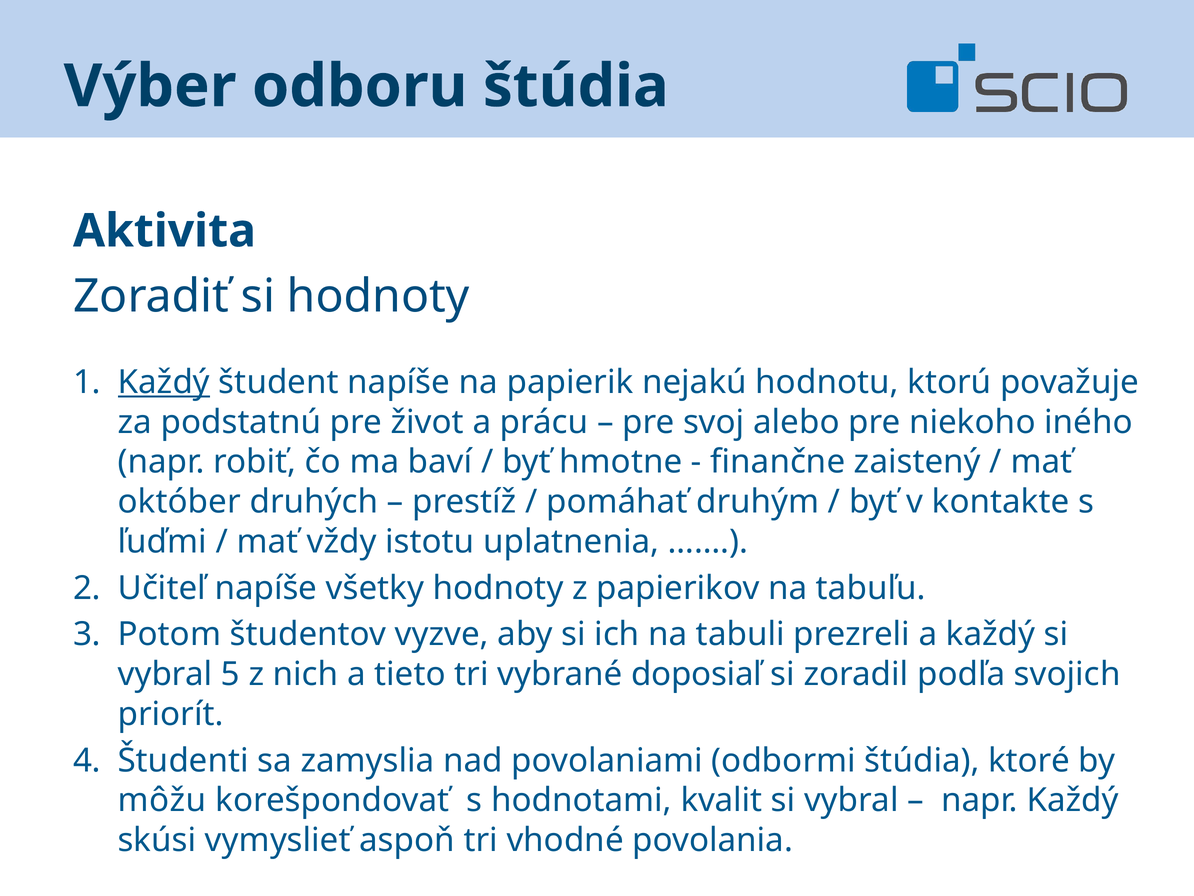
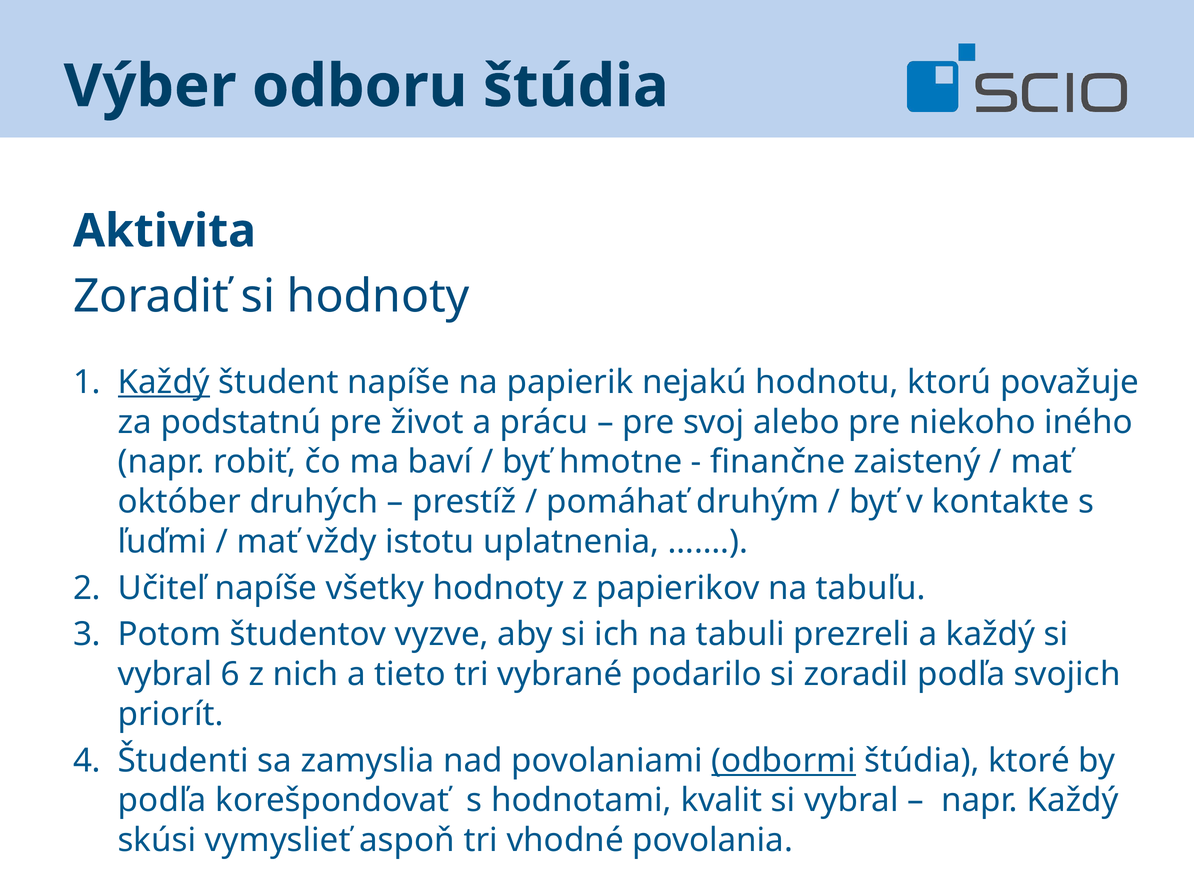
5: 5 -> 6 (230, 674)
doposiaľ: doposiaľ -> podarilo (696, 674)
odbormi underline: none -> present (784, 760)
môžu: môžu -> podľa (162, 800)
